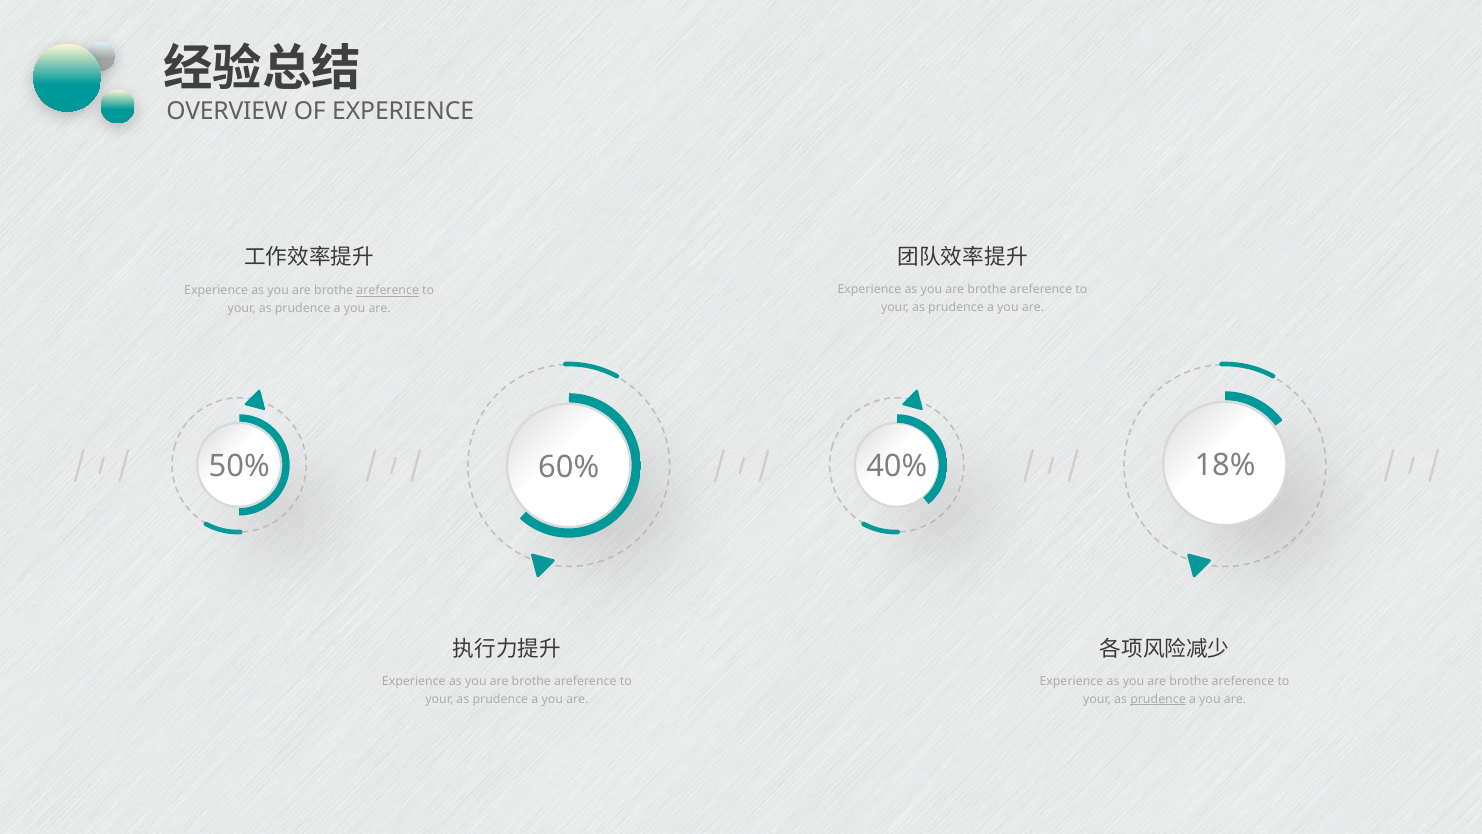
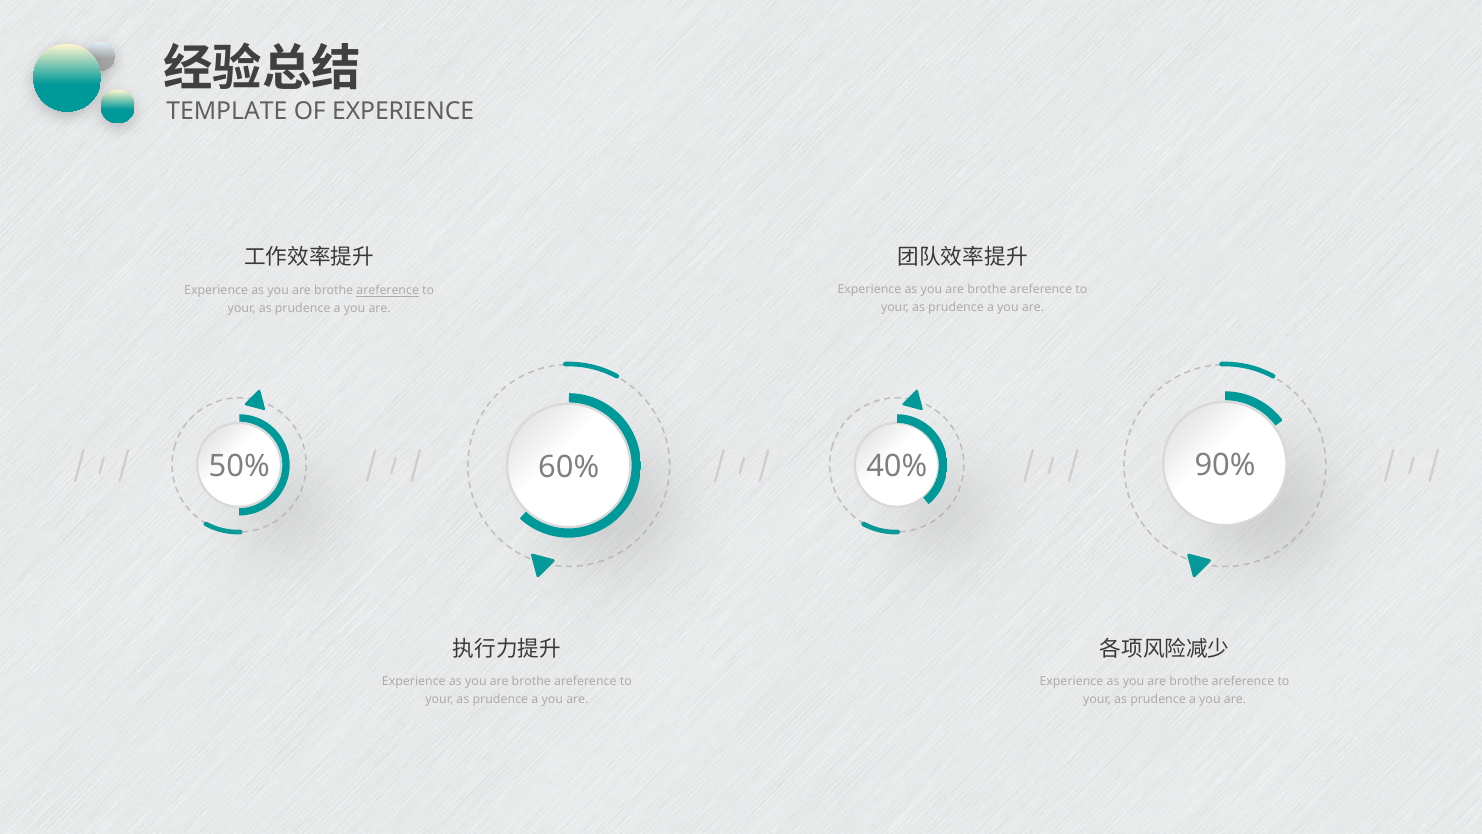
OVERVIEW: OVERVIEW -> TEMPLATE (227, 112)
18%: 18% -> 90% (1225, 465)
prudence underline: present -> none (1158, 699)
